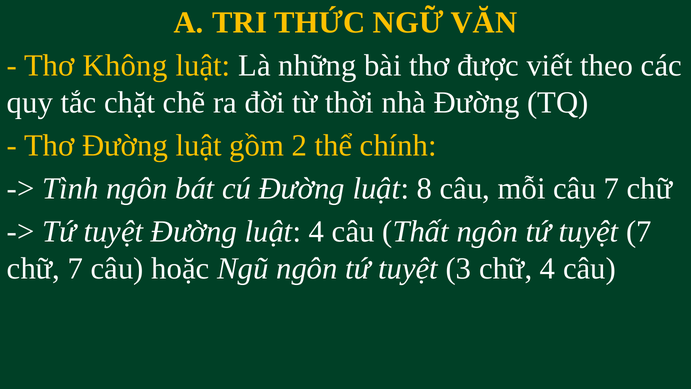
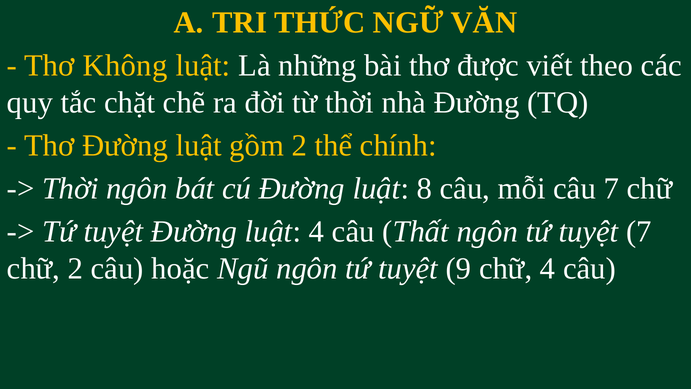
Tình: Tình -> Thời (70, 188)
chữ 7: 7 -> 2 (76, 268)
3: 3 -> 9 (459, 268)
